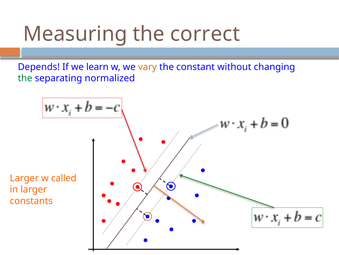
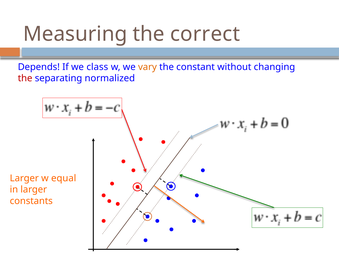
learn: learn -> class (97, 67)
the colour: green -> red (25, 78)
called: called -> equal (64, 178)
